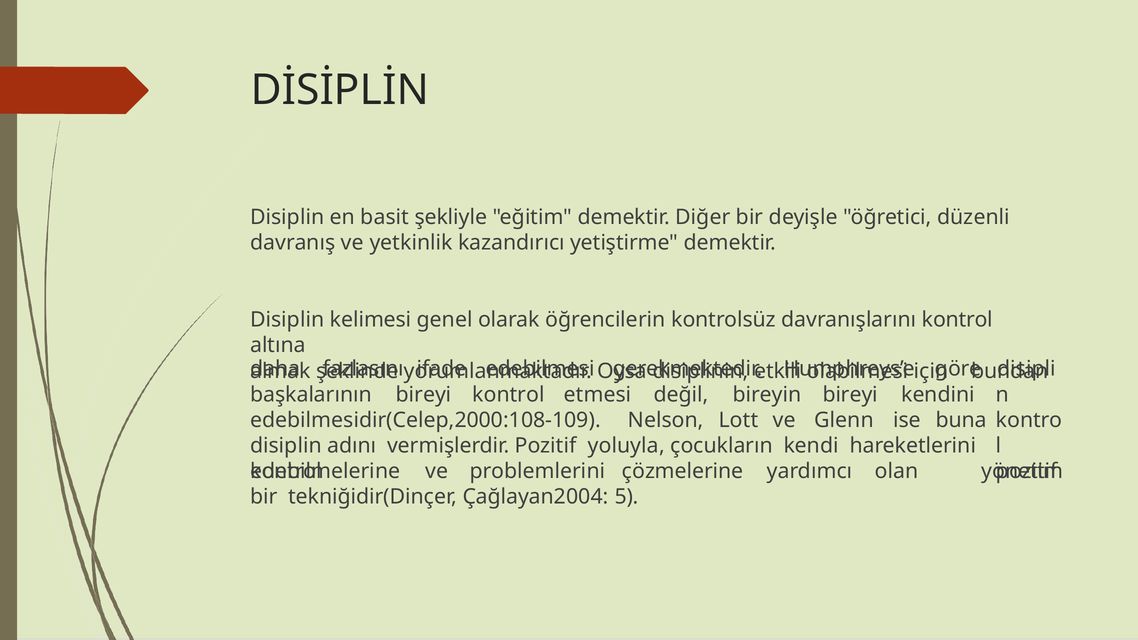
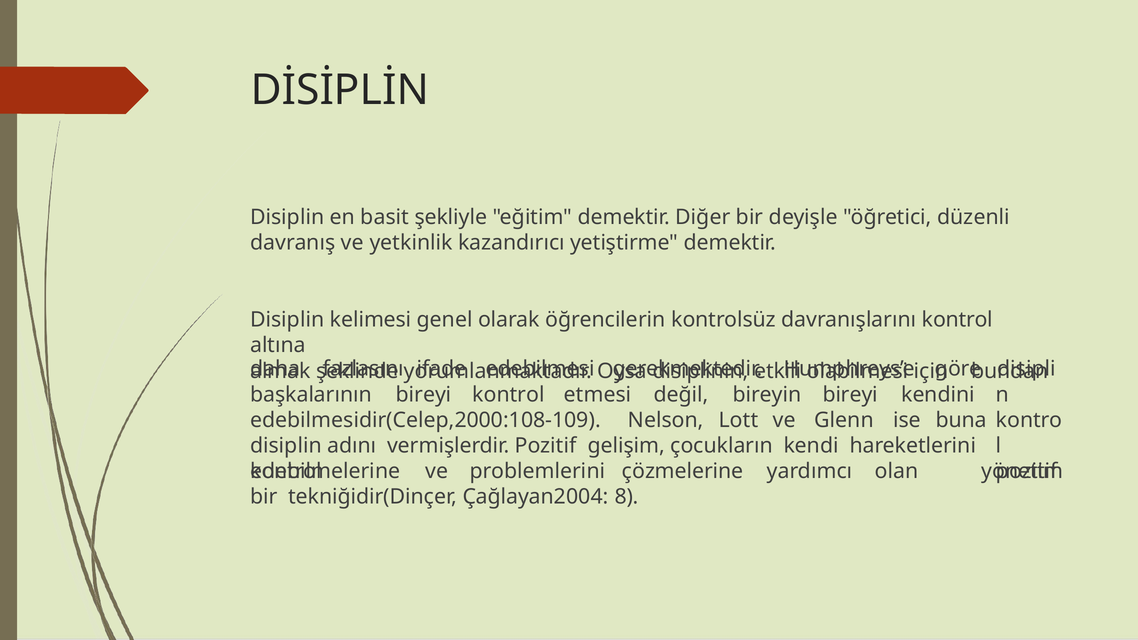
yoluyla: yoluyla -> gelişim (626, 446)
5: 5 -> 8 (627, 497)
